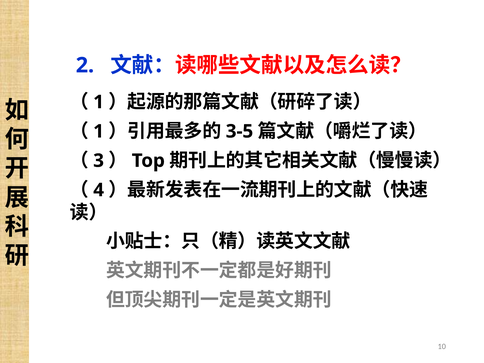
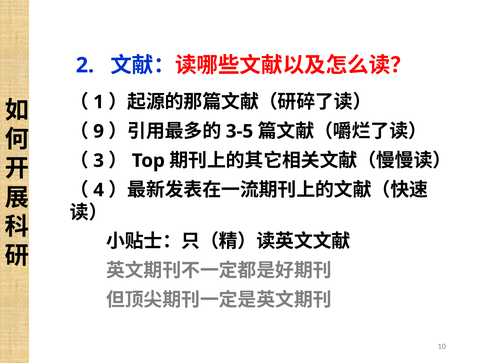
1: 1 -> 9 (99, 131)
